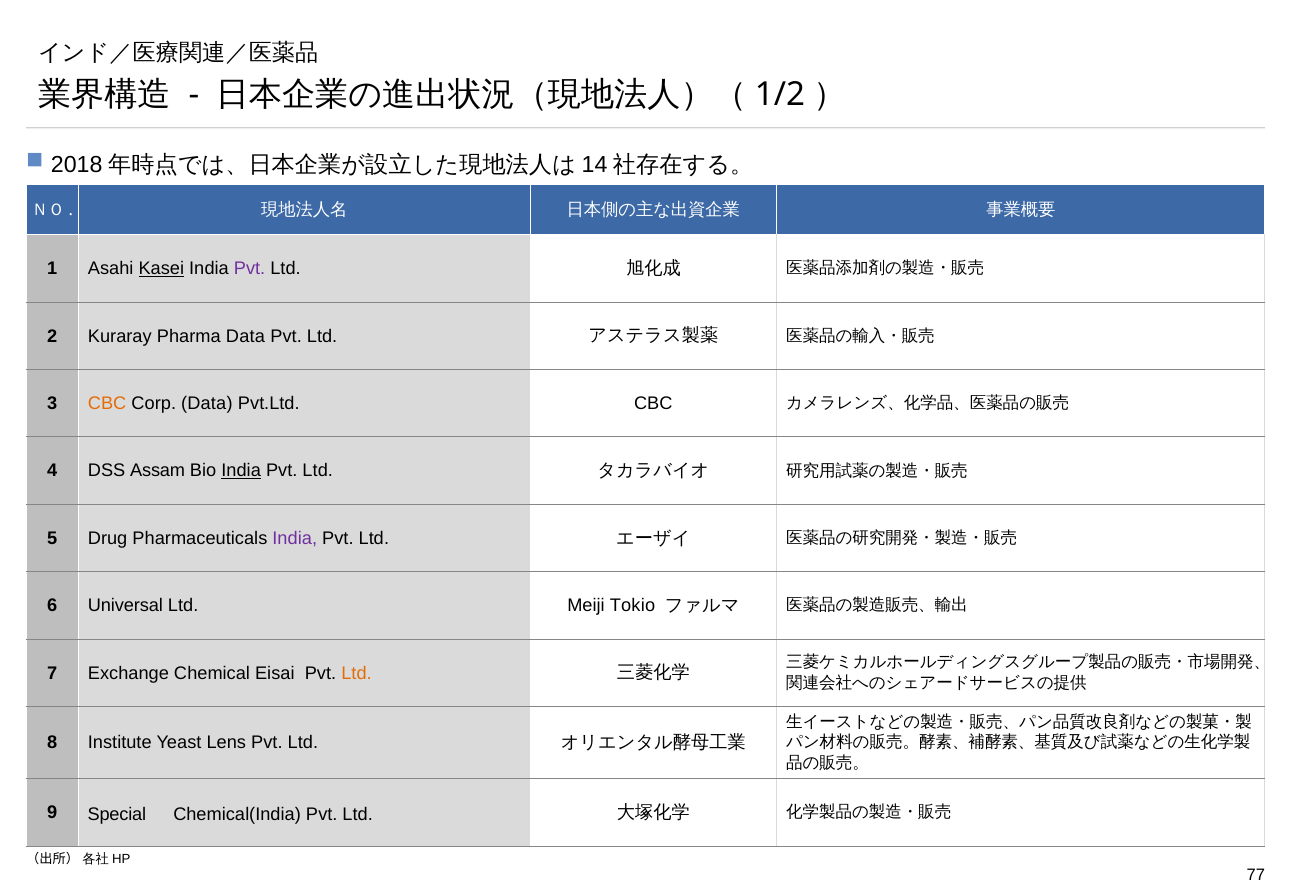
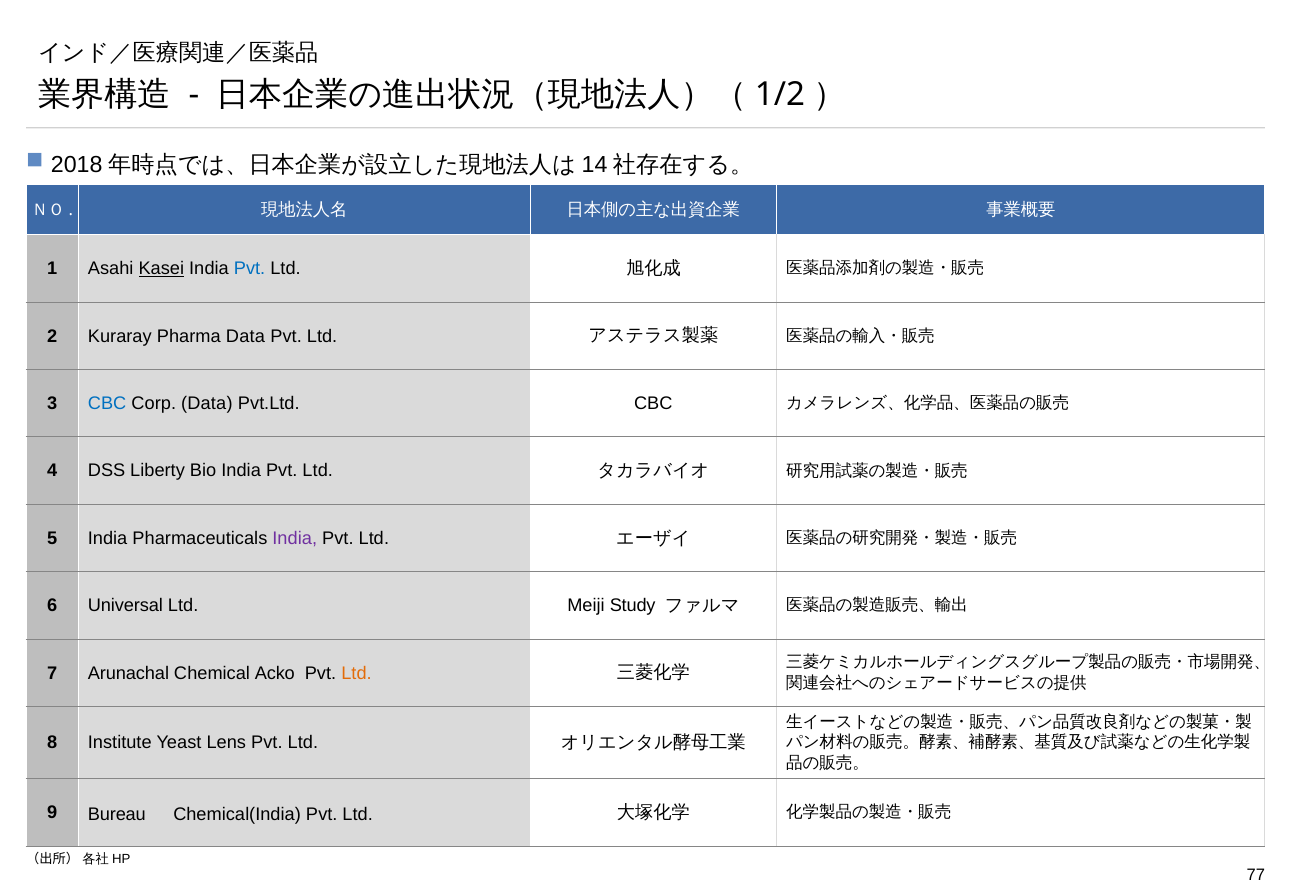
Pvt colour: purple -> blue (250, 269)
CBC colour: orange -> blue (107, 403)
Assam: Assam -> Liberty (158, 471)
India underline: present -> none (241, 471)
5 Drug: Drug -> India (108, 538)
Tokio: Tokio -> Study (633, 605)
Exchange: Exchange -> Arunachal (128, 673)
Eisai: Eisai -> Acko (275, 673)
Special: Special -> Bureau (117, 814)
